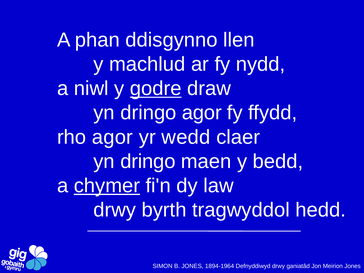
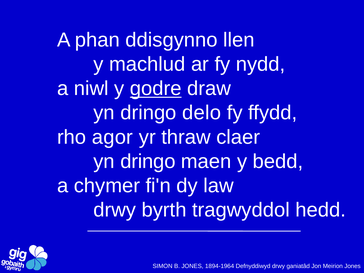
dringo agor: agor -> delo (202, 113)
wedd: wedd -> thraw (186, 137)
chymer underline: present -> none (107, 186)
